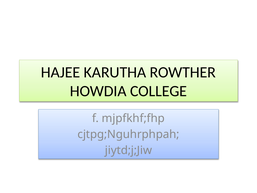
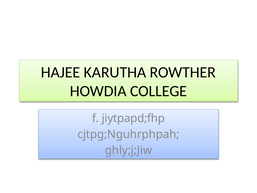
mjpfkhf;fhp: mjpfkhf;fhp -> jiytpapd;fhp (133, 118)
jiytd;j;Jiw: jiytd;j;Jiw -> ghly;j;Jiw (128, 150)
